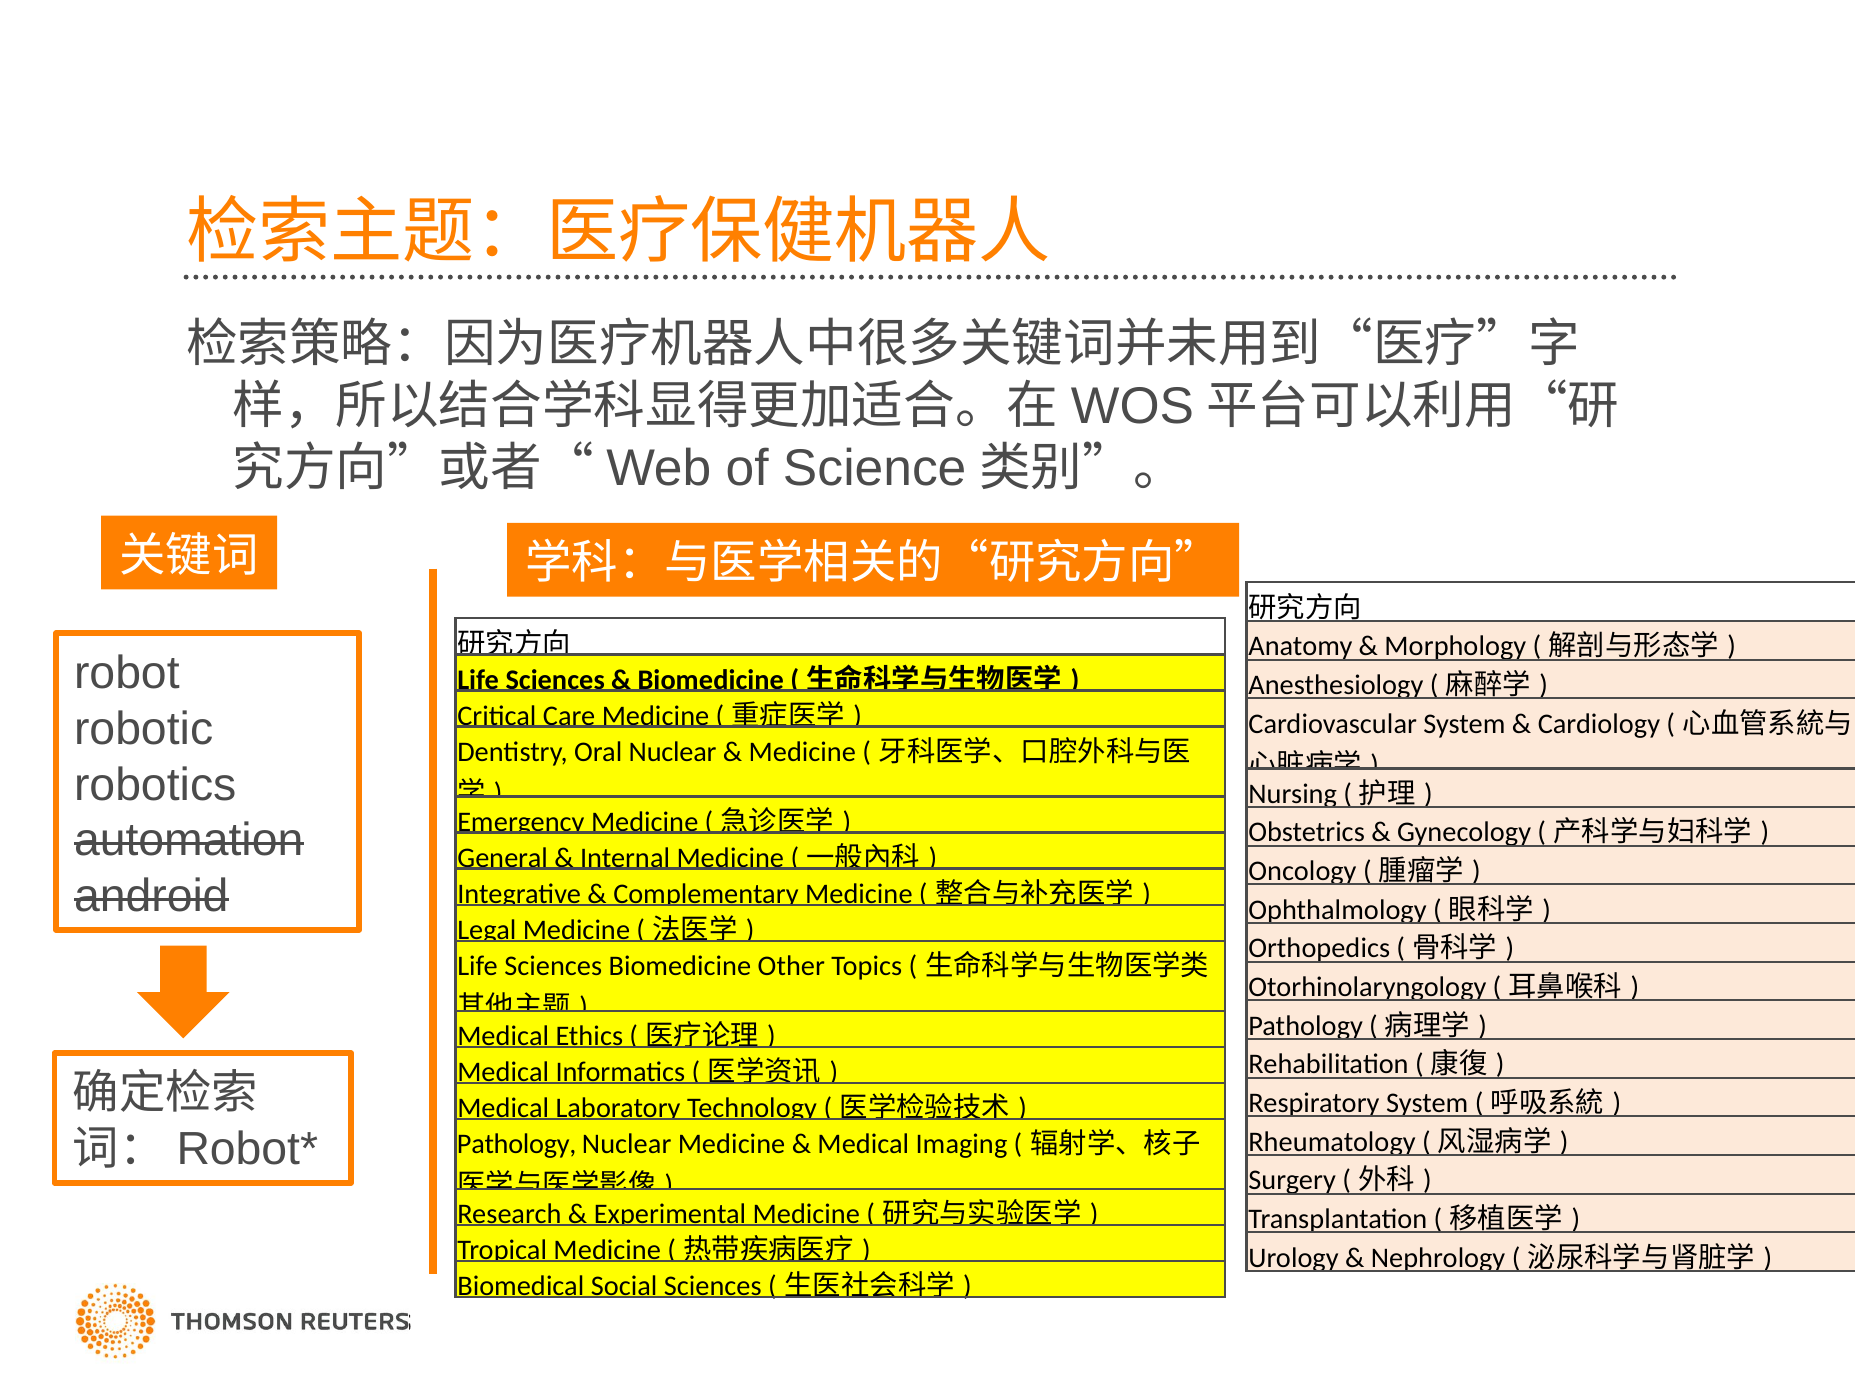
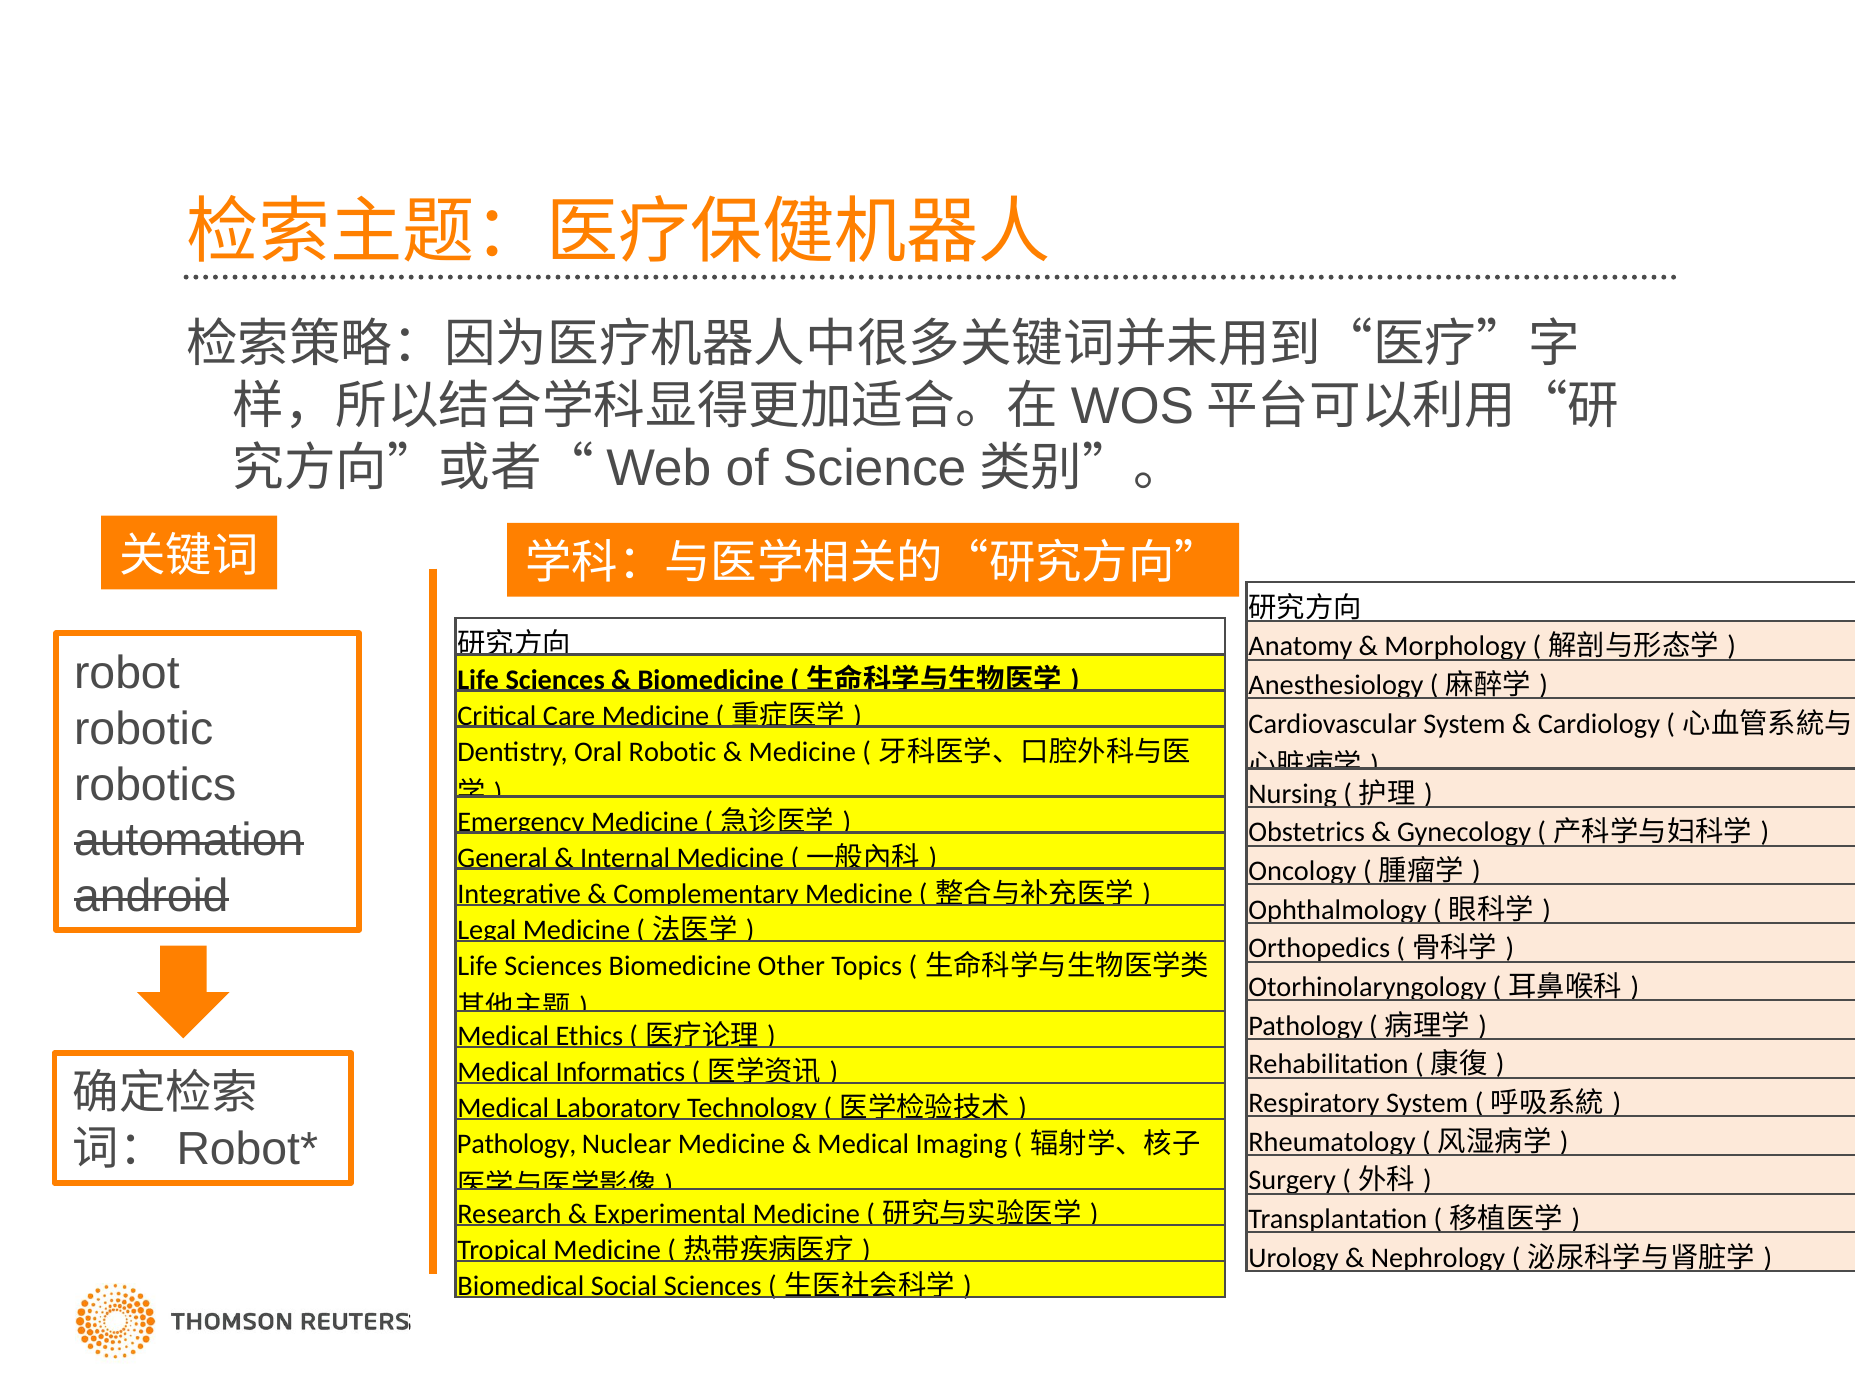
Oral Nuclear: Nuclear -> Robotic (673, 752)
